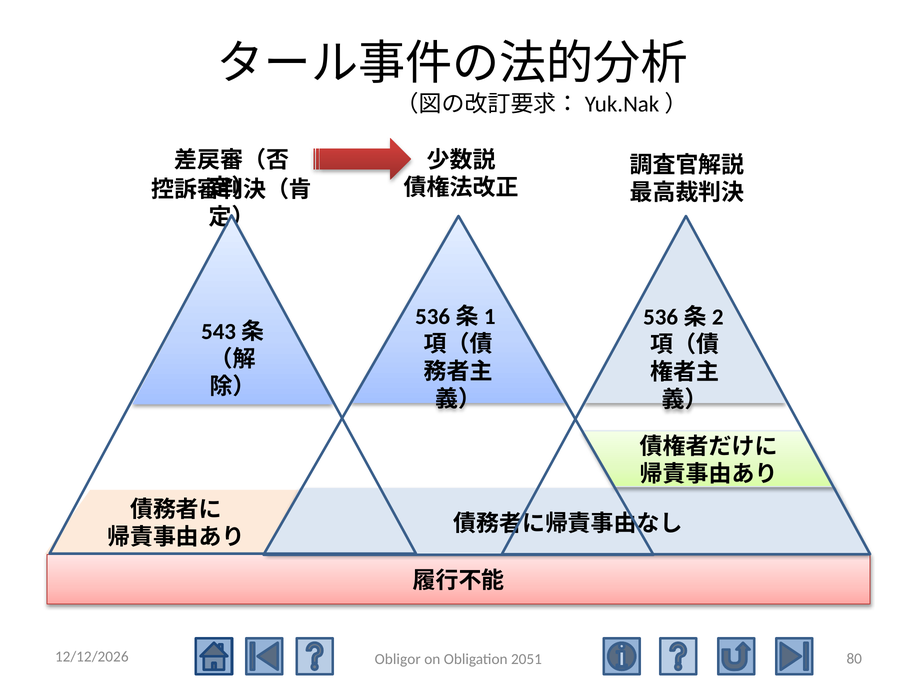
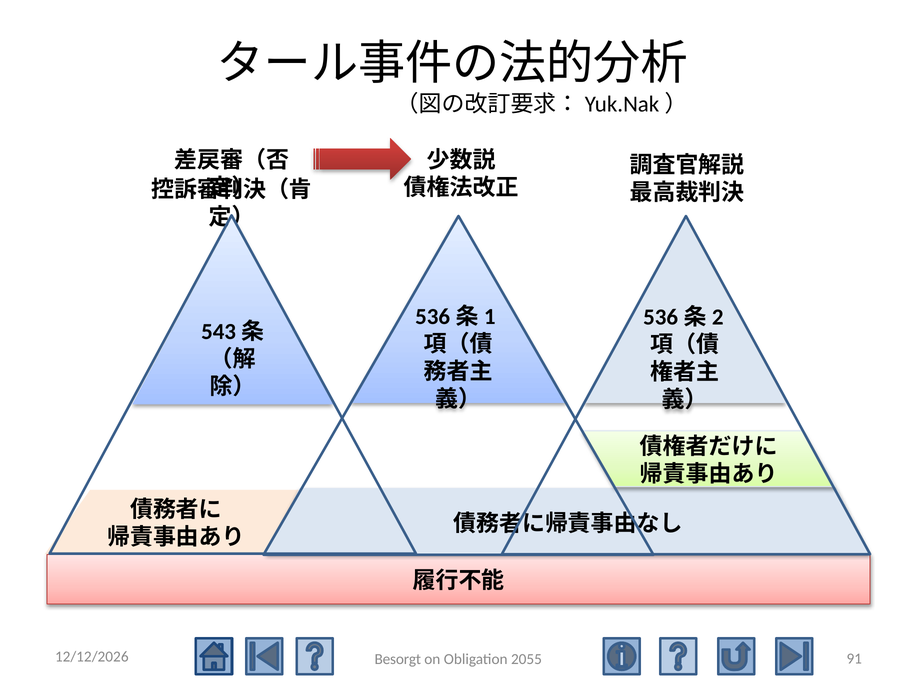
80: 80 -> 91 (854, 659)
Obligor: Obligor -> Besorgt (398, 659)
2051: 2051 -> 2055 (526, 659)
